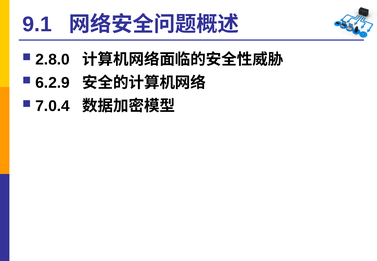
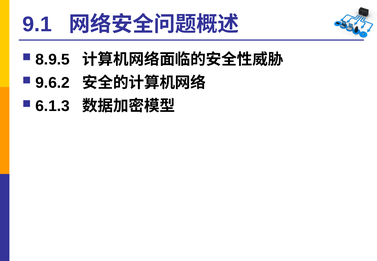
2.8.0: 2.8.0 -> 8.9.5 (53, 59)
6.2.9: 6.2.9 -> 9.6.2 (53, 83)
7.0.4: 7.0.4 -> 6.1.3 (53, 106)
